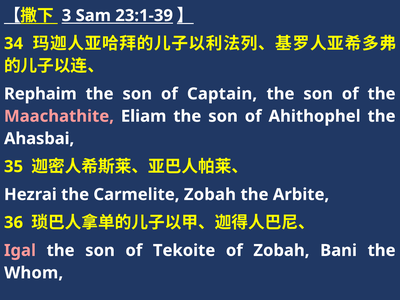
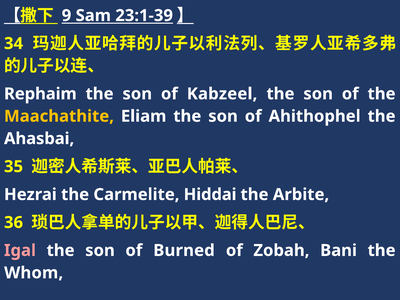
3: 3 -> 9 (66, 16)
Captain: Captain -> Kabzeel (222, 94)
Maachathite colour: pink -> yellow (59, 116)
Carmelite Zobah: Zobah -> Hiddai (210, 195)
Tekoite: Tekoite -> Burned (184, 250)
